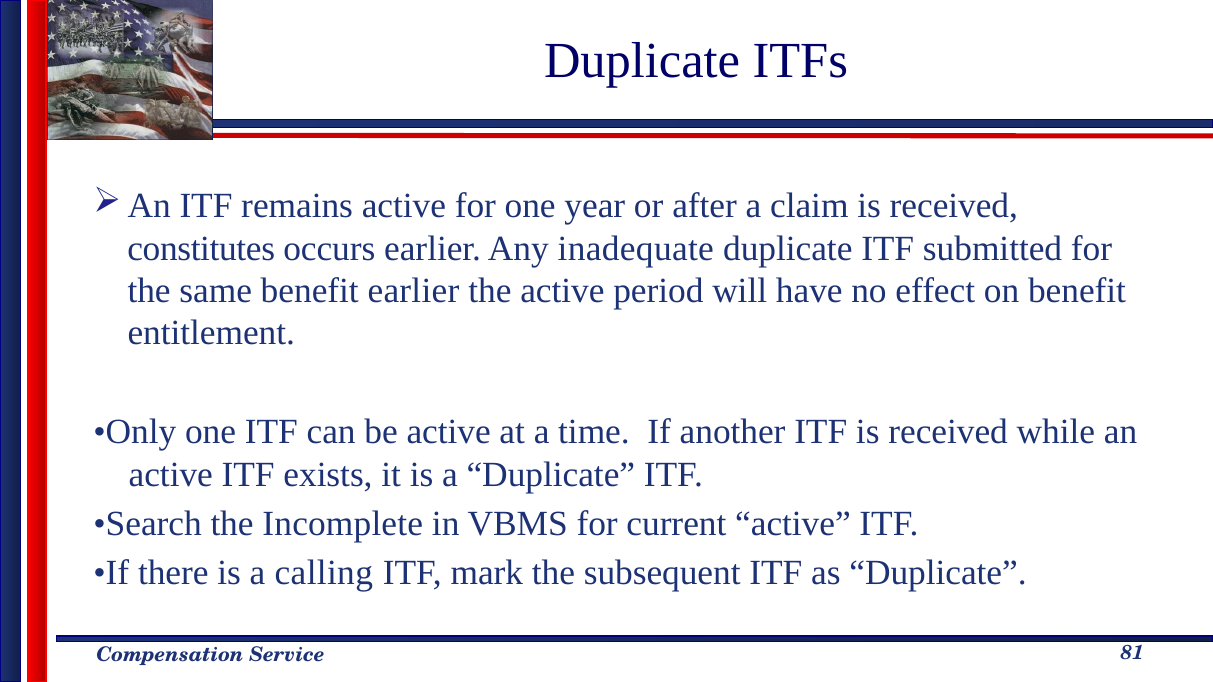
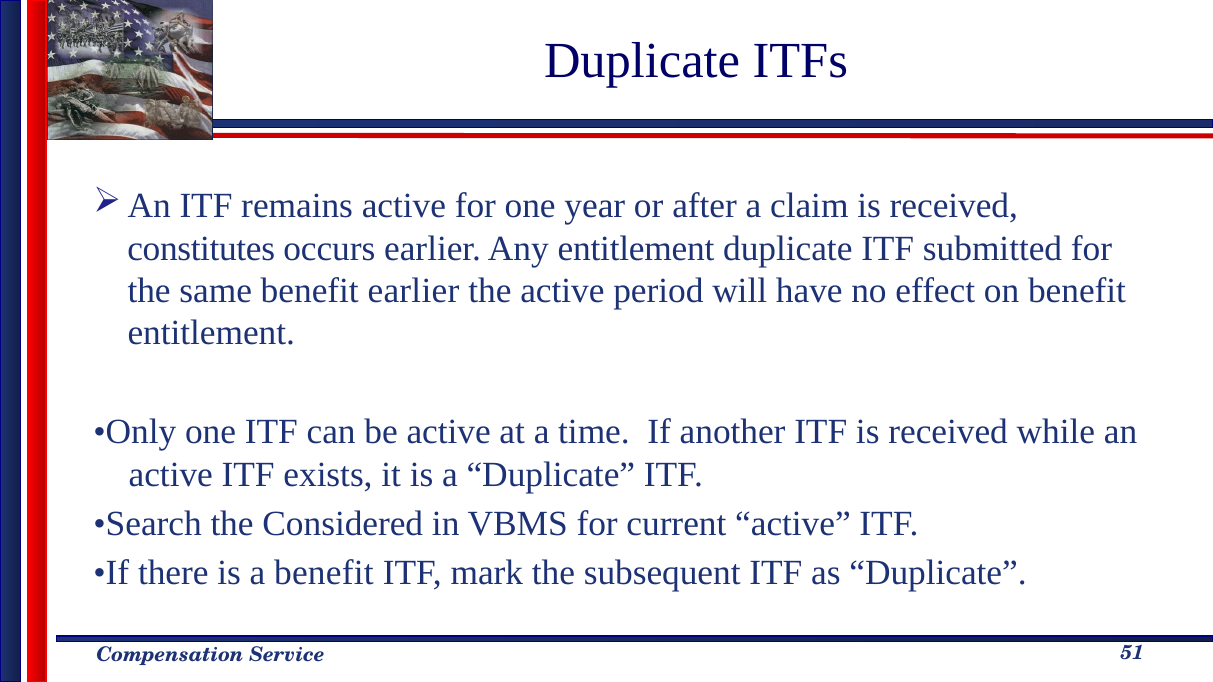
Any inadequate: inadequate -> entitlement (636, 249)
Incomplete: Incomplete -> Considered (343, 524)
a calling: calling -> benefit (324, 574)
81: 81 -> 51 (1132, 653)
